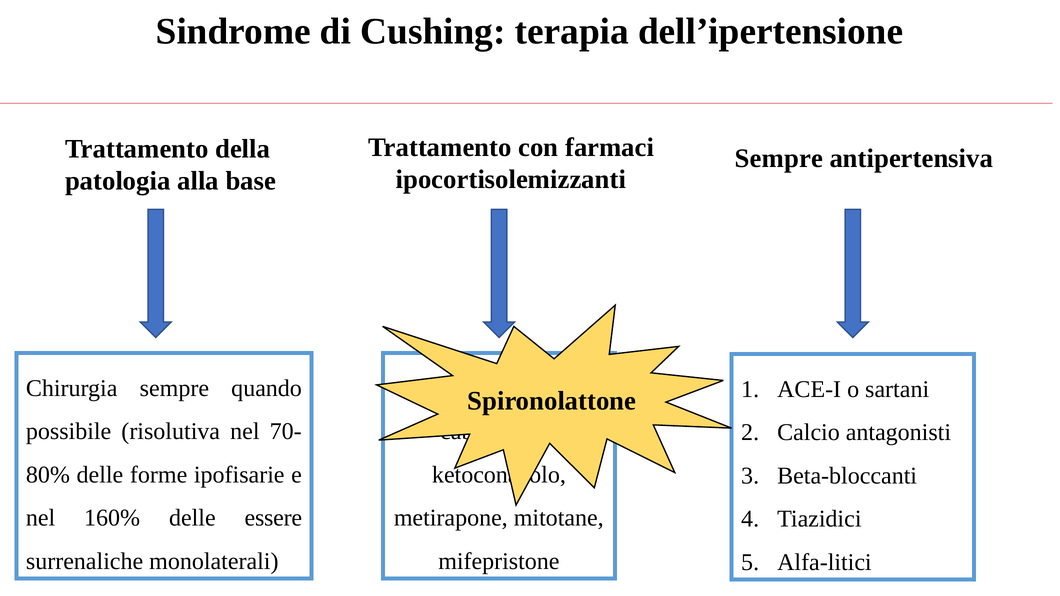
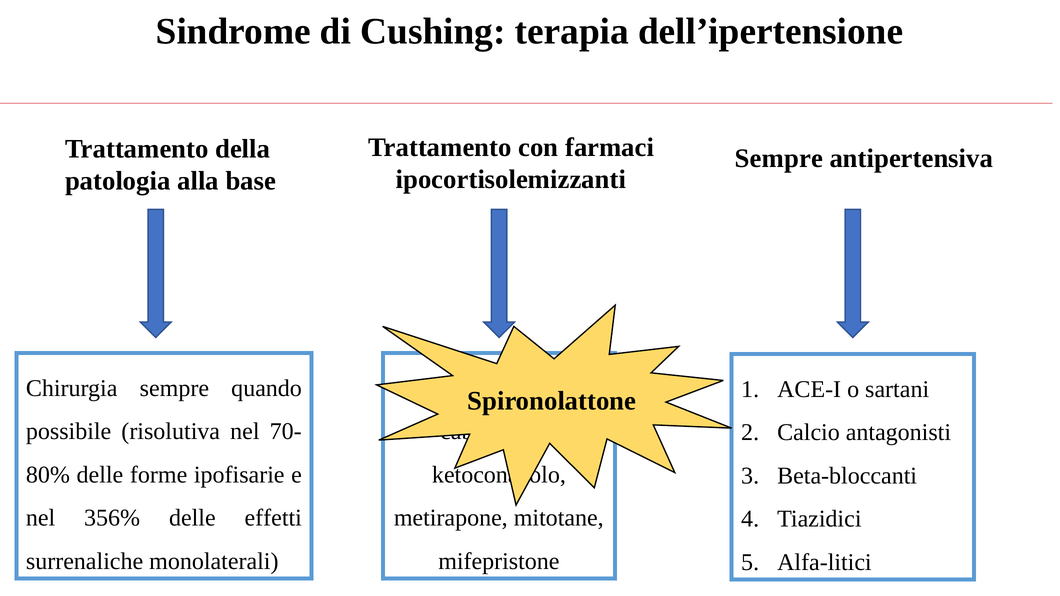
160%: 160% -> 356% (112, 518)
essere: essere -> effetti (273, 518)
